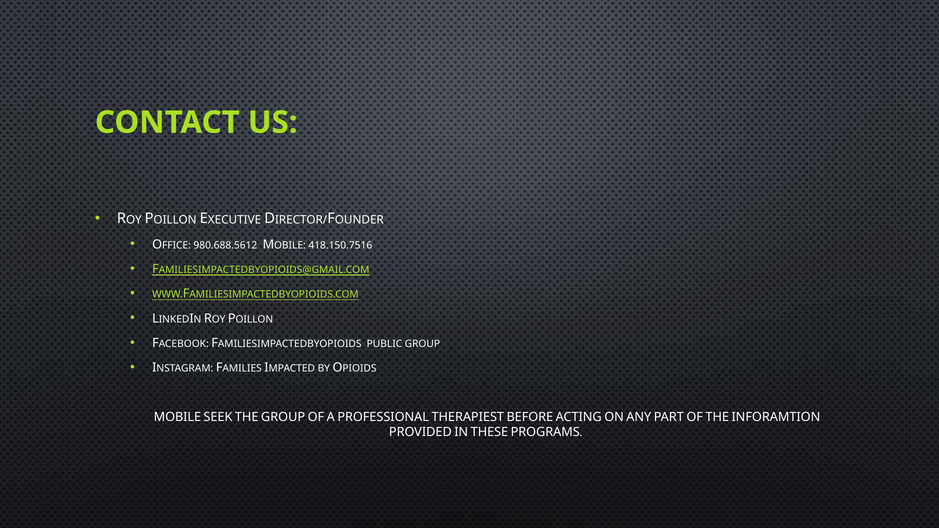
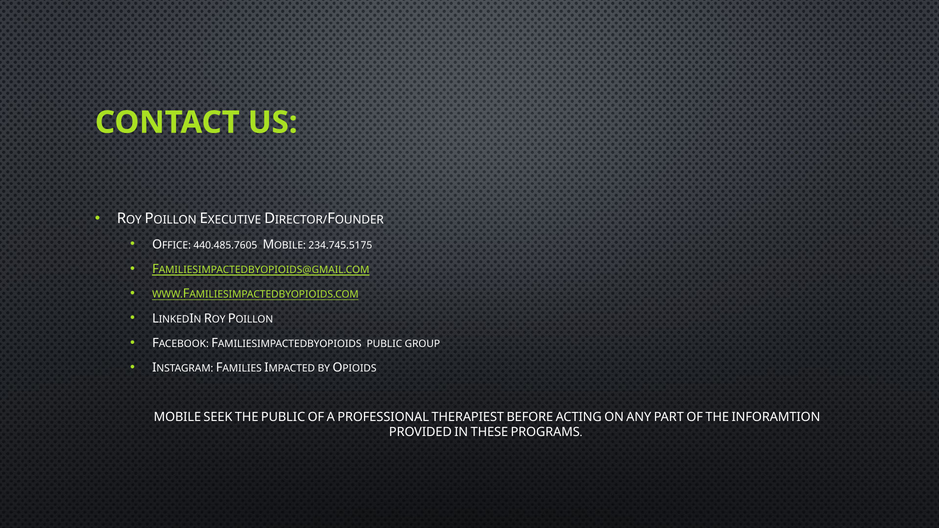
980.688.5612: 980.688.5612 -> 440.485.7605 (225, 245)
418.150.7516: 418.150.7516 -> 234.745.5175 (340, 245)
THE GROUP: GROUP -> PUBLIC (283, 417)
